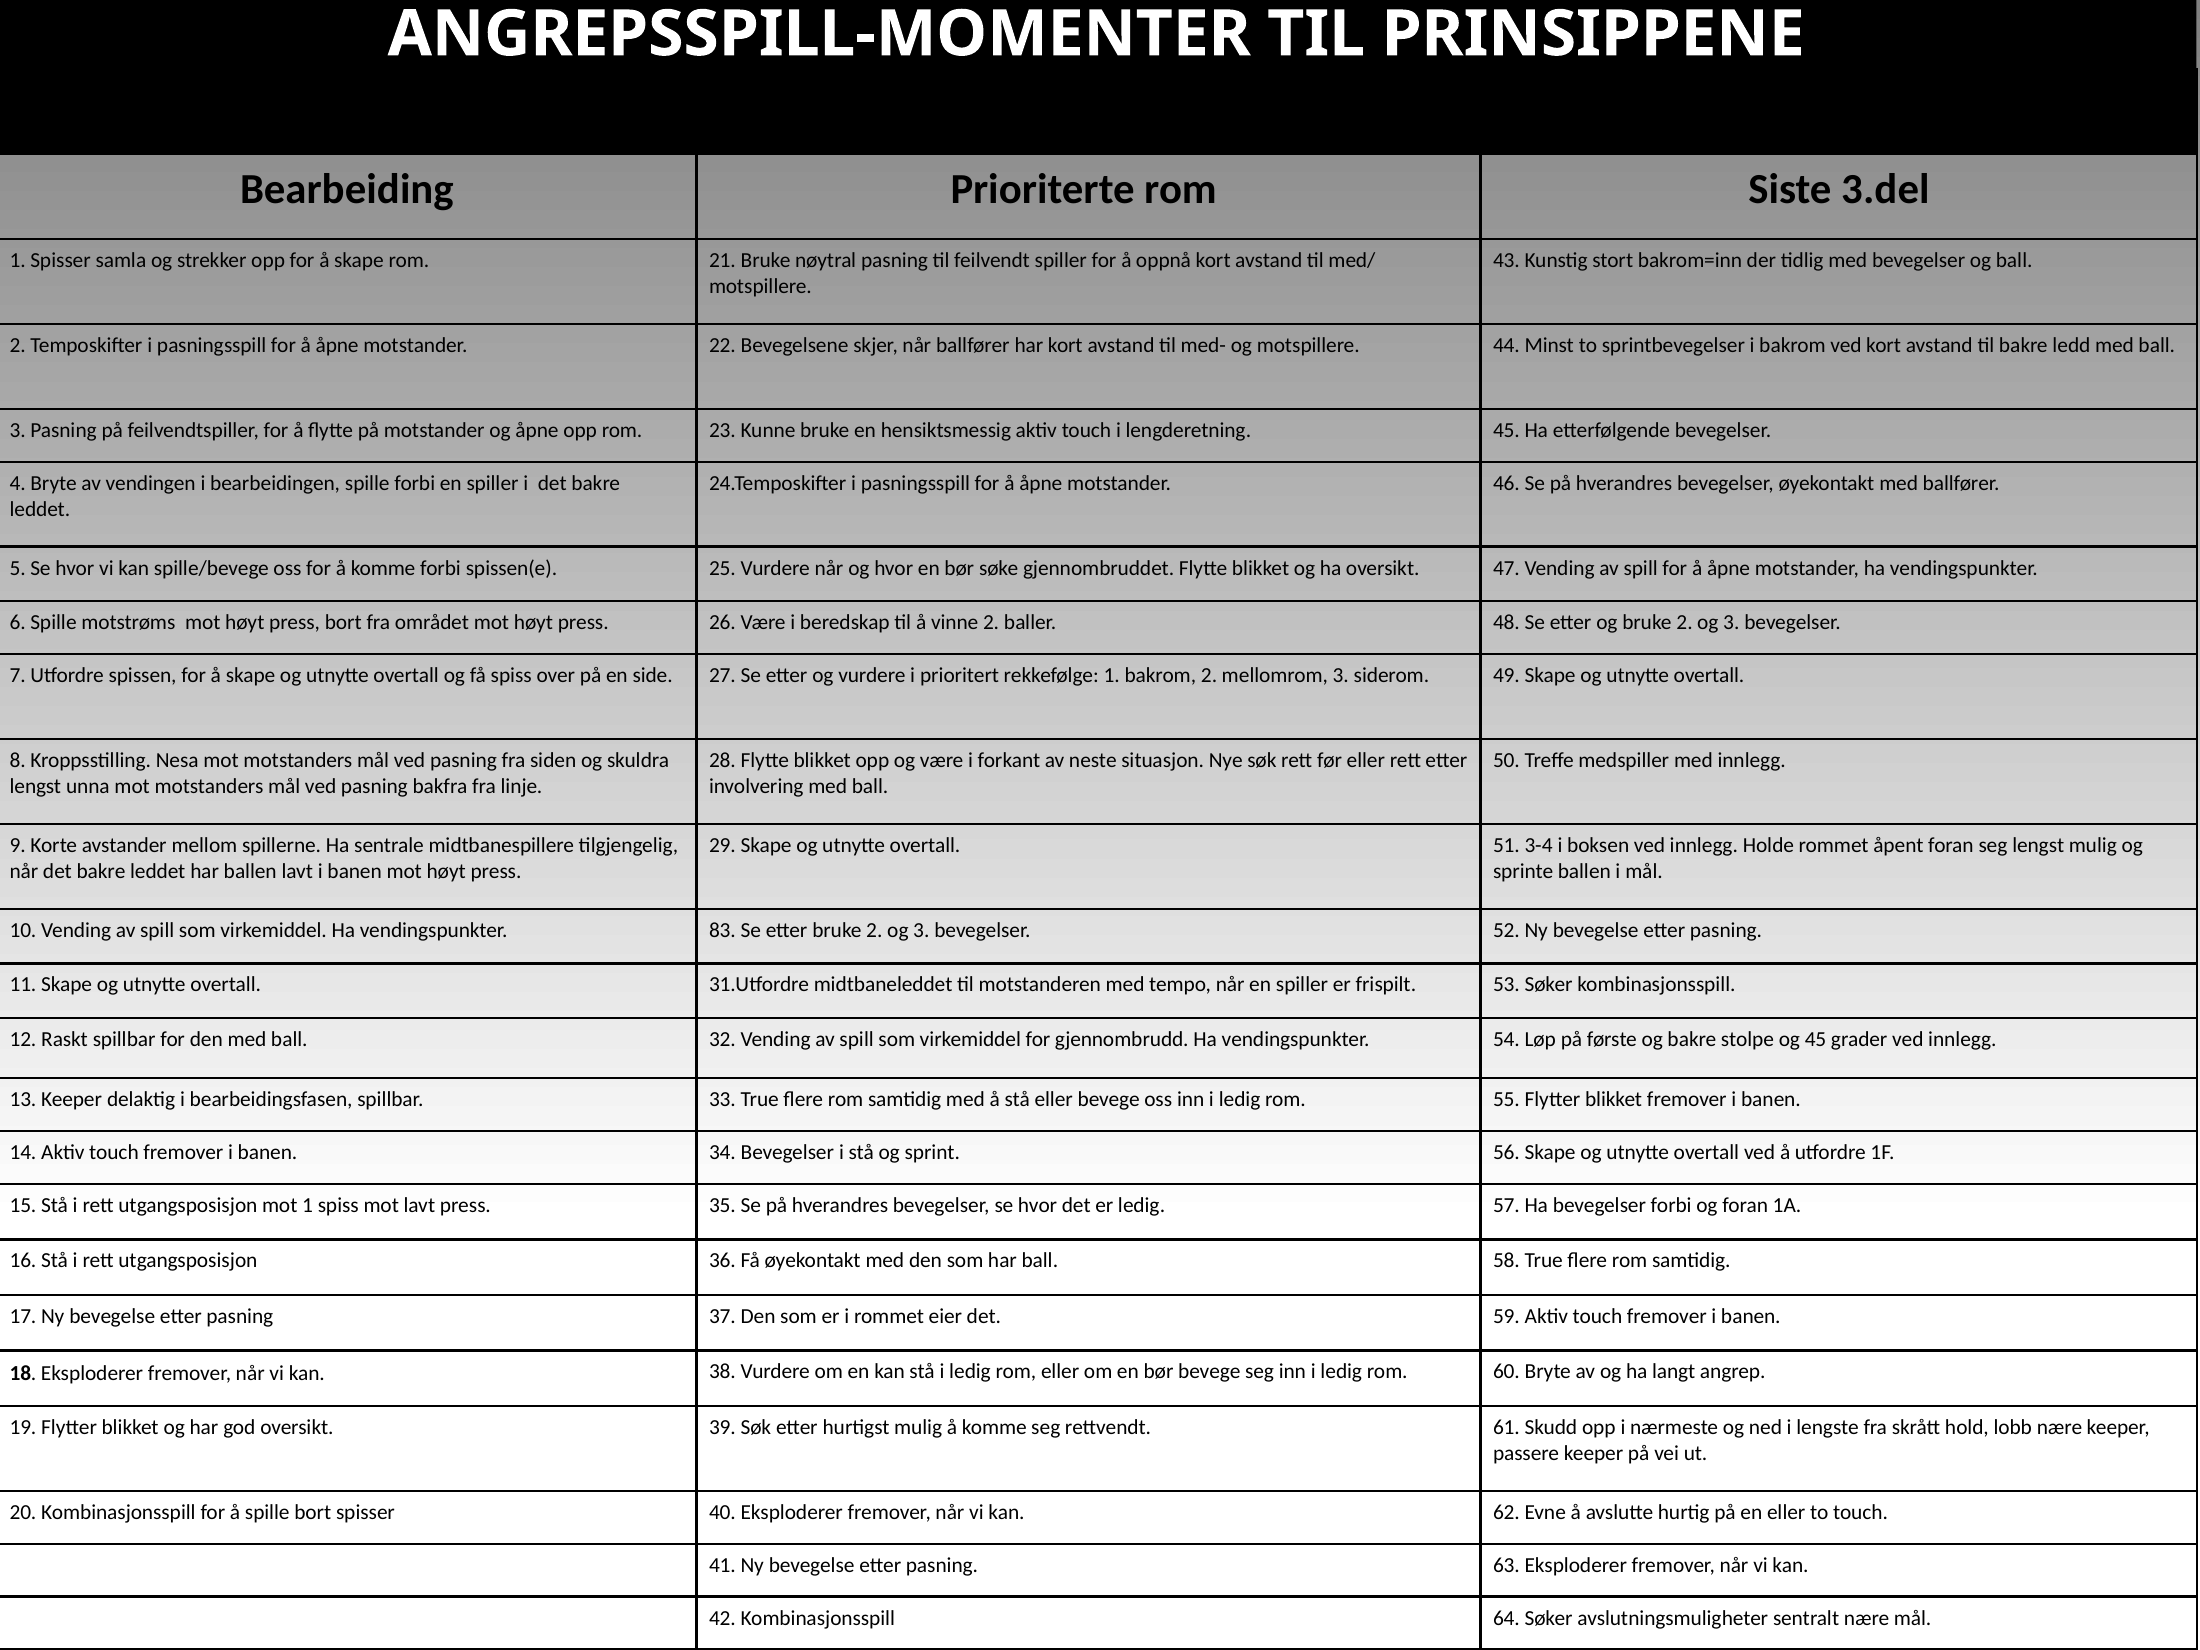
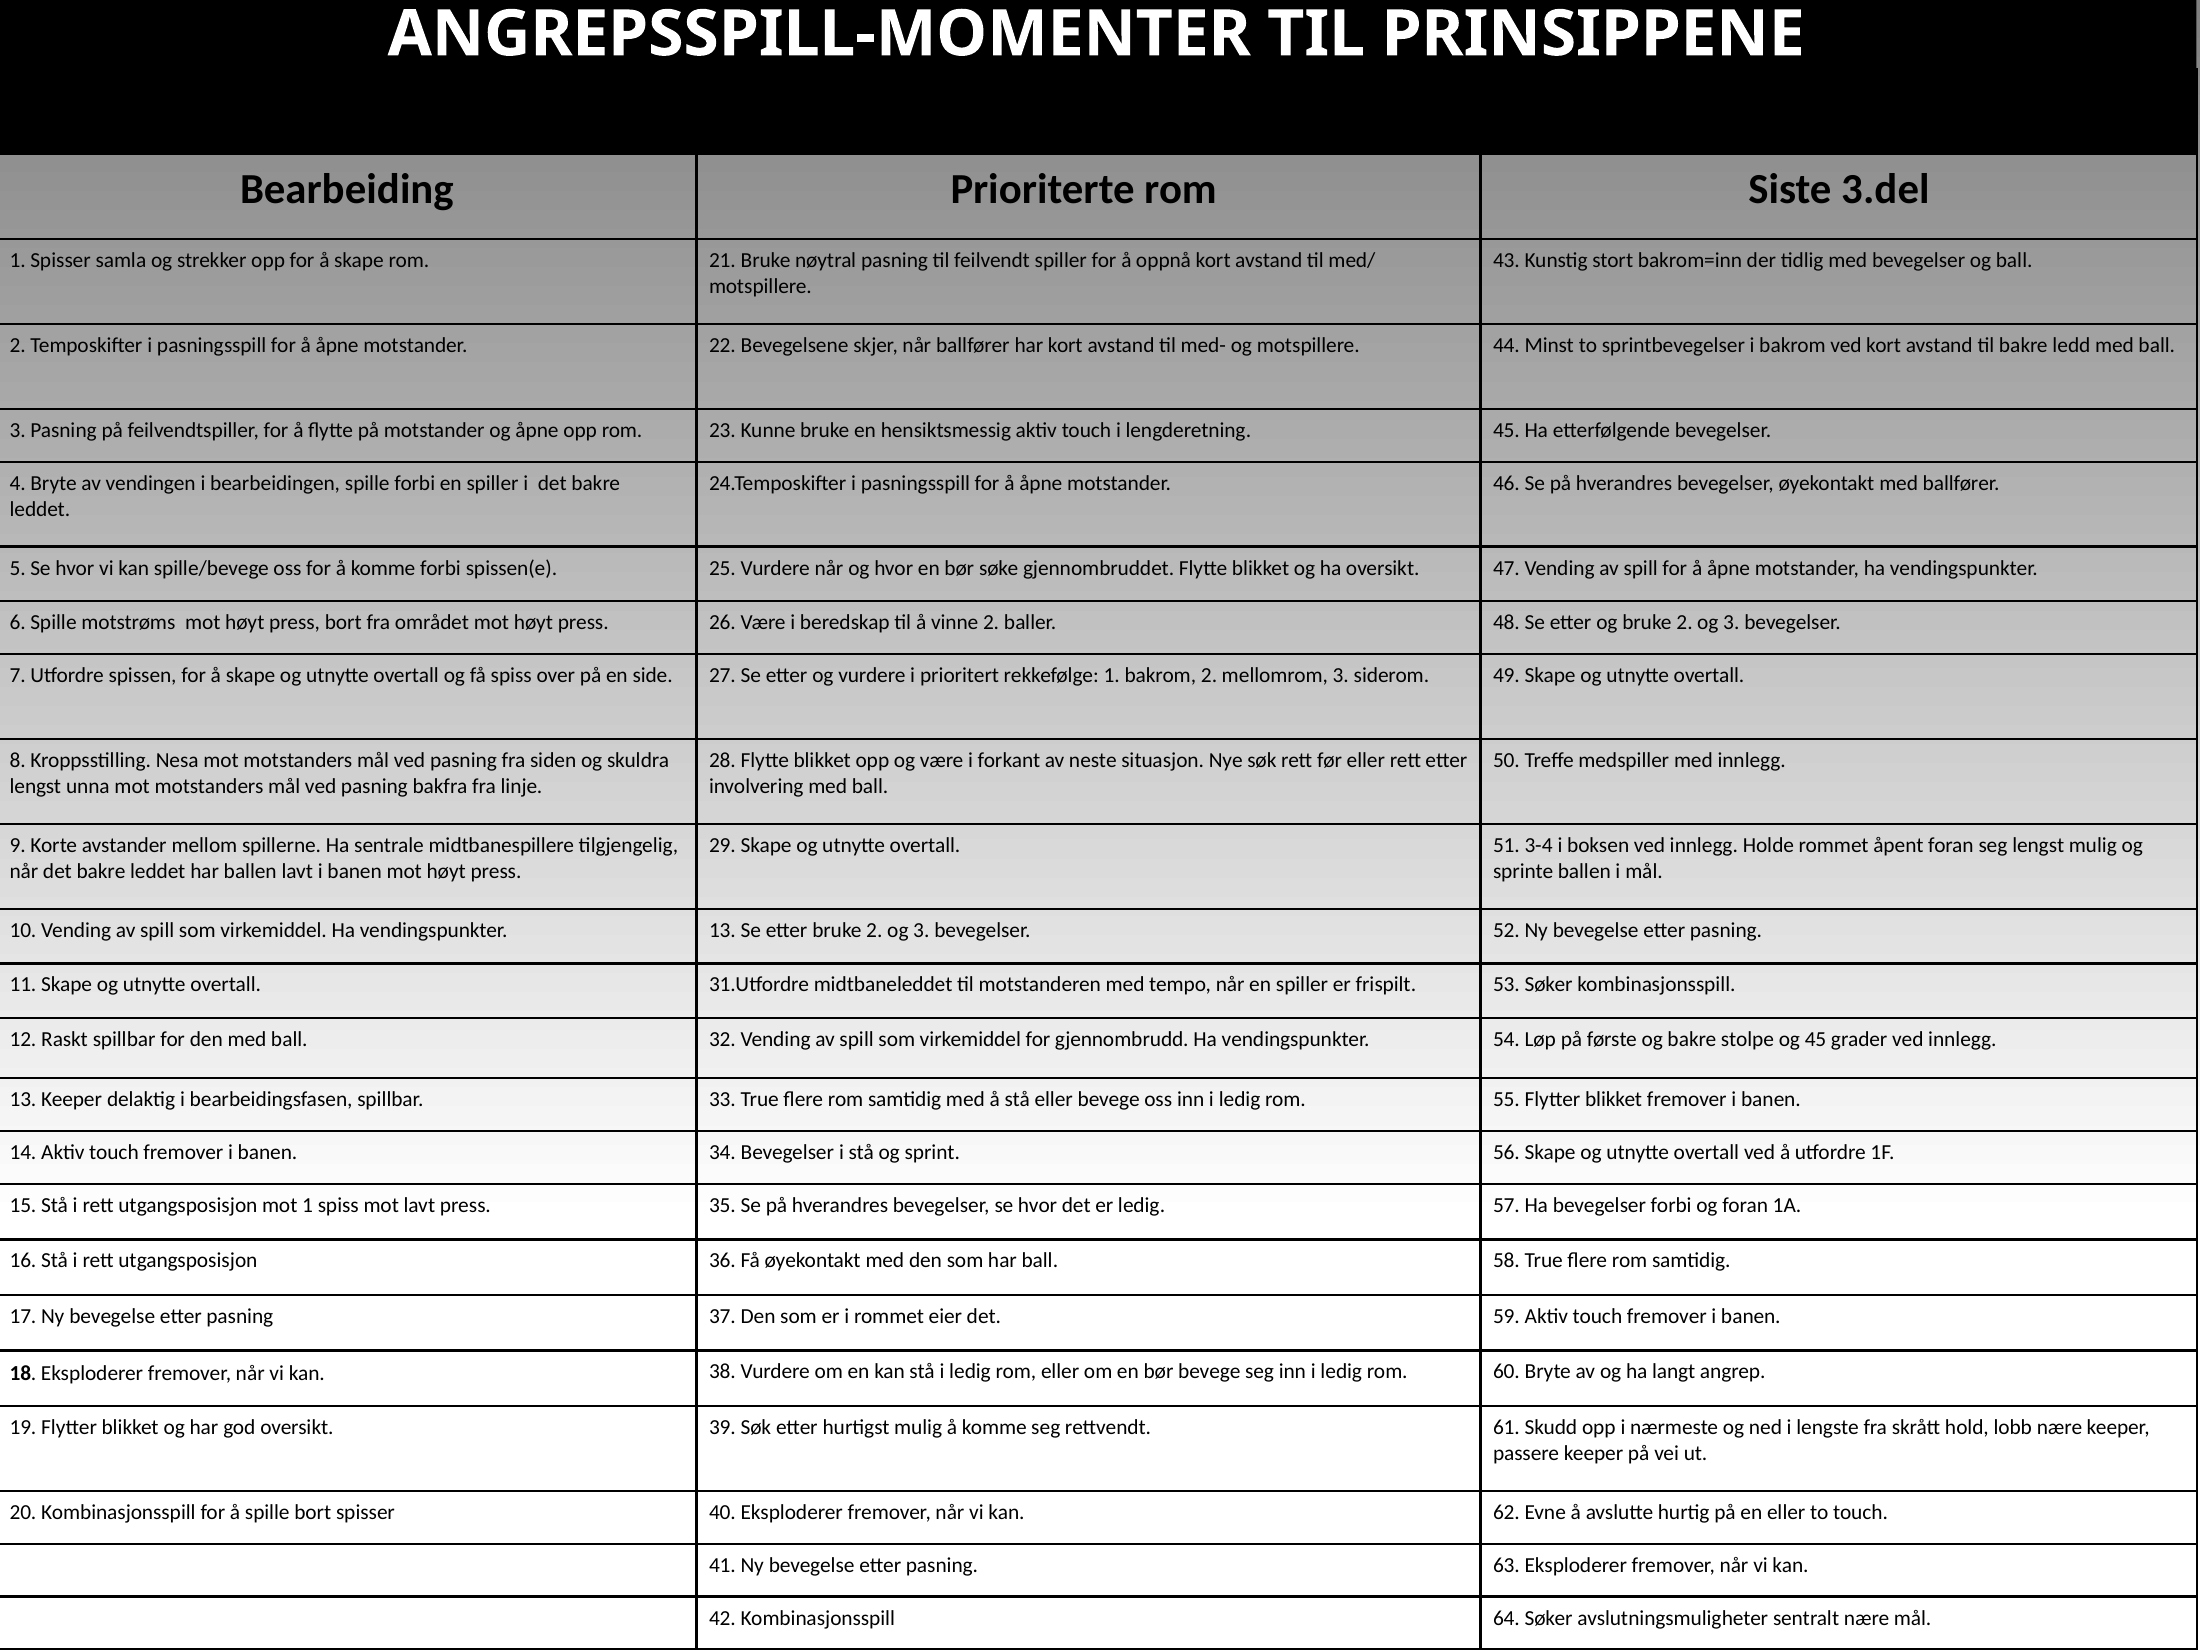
vendingspunkter 83: 83 -> 13 (722, 930)
